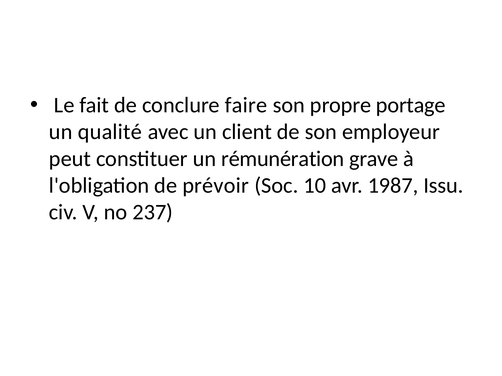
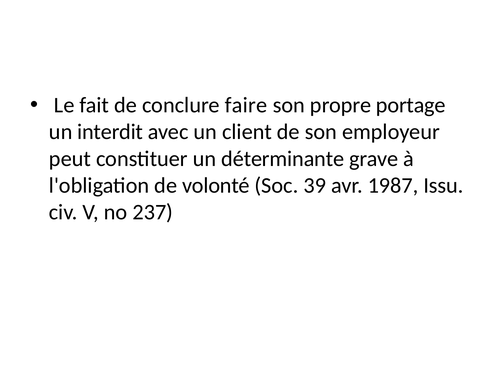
qualité: qualité -> interdit (110, 132)
rémunération: rémunération -> déterminante (283, 159)
prévoir: prévoir -> volonté (216, 186)
10: 10 -> 39 (315, 186)
